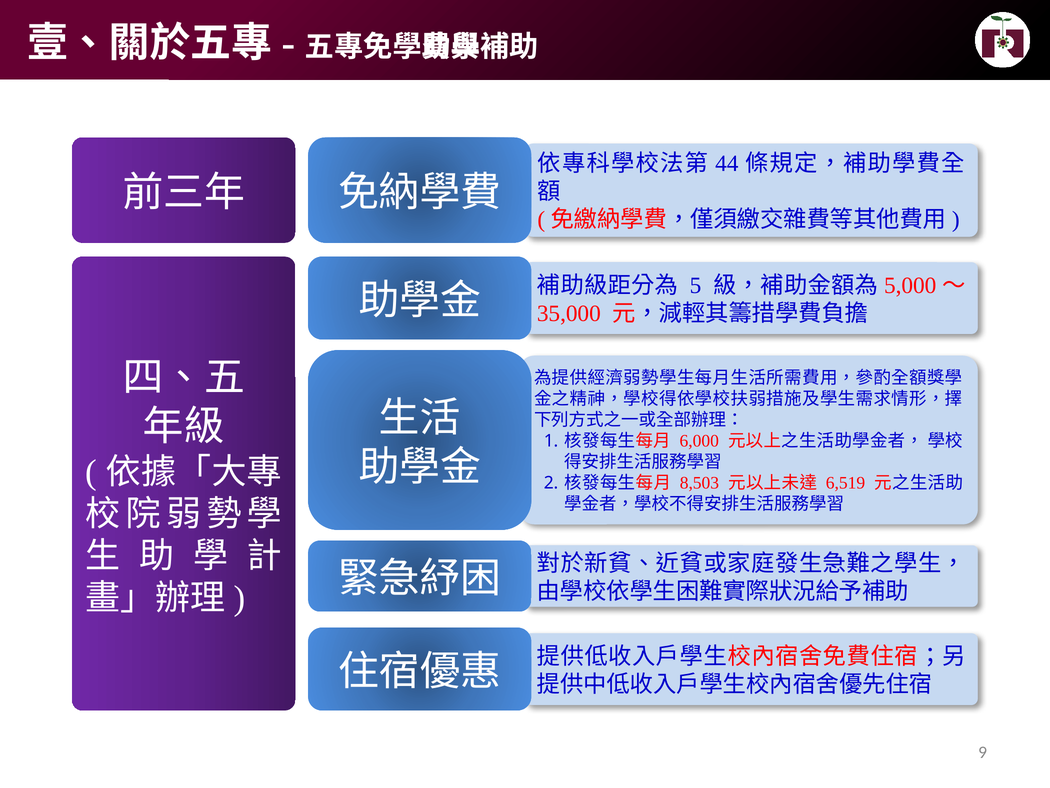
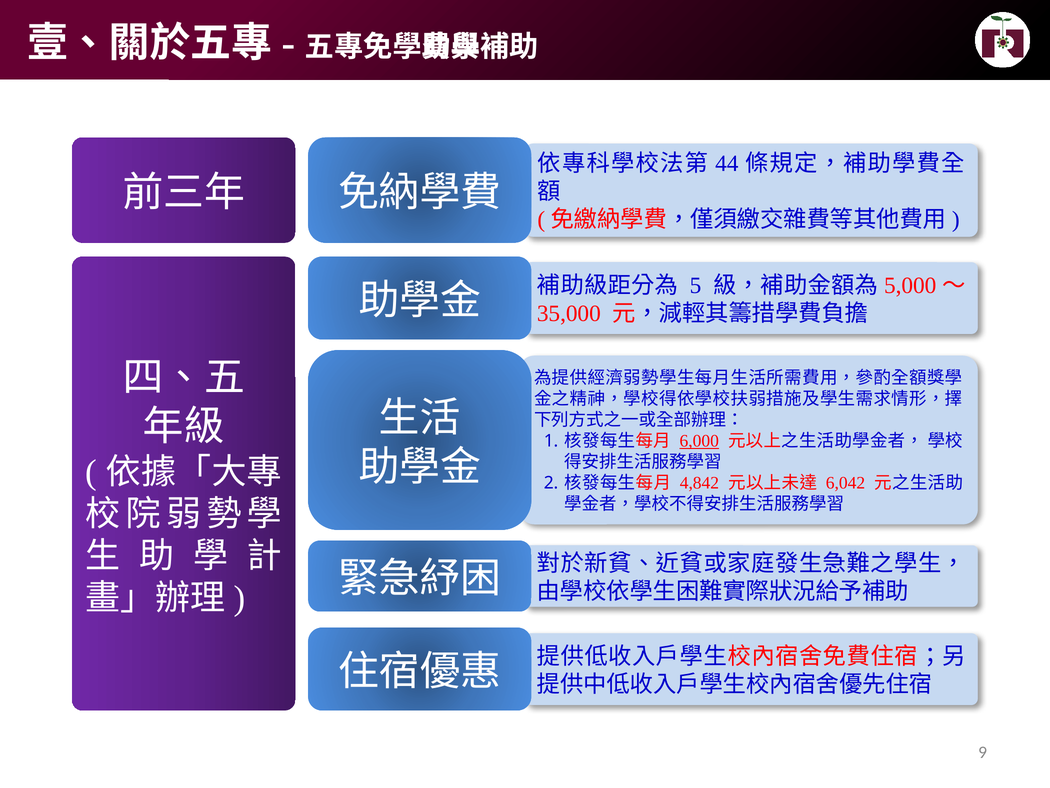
6,000 underline: none -> present (699, 441)
8,503: 8,503 -> 4,842 (699, 483)
6,519: 6,519 -> 6,042 (846, 483)
